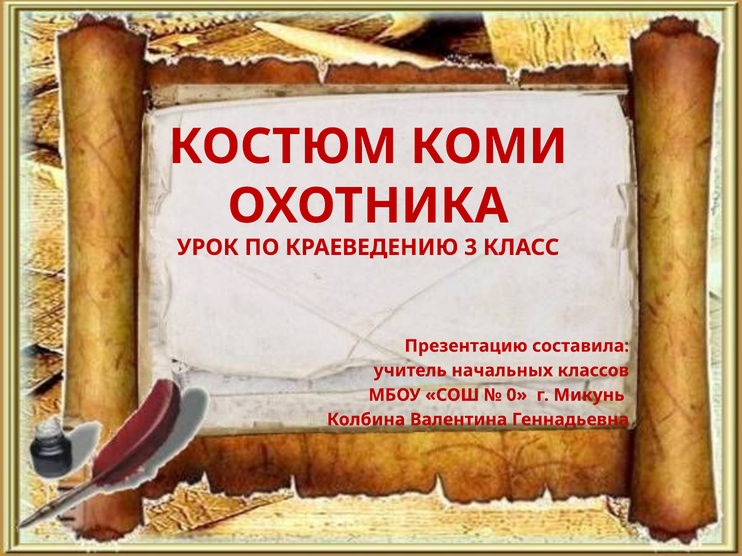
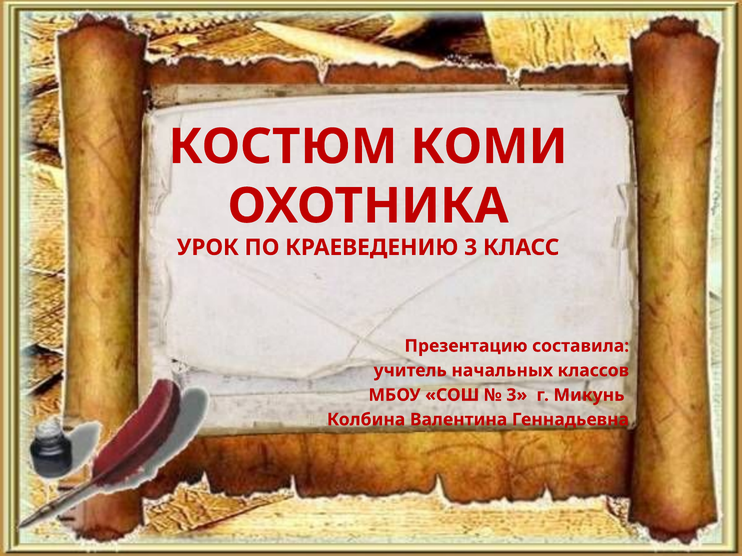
0: 0 -> 3 (517, 395)
